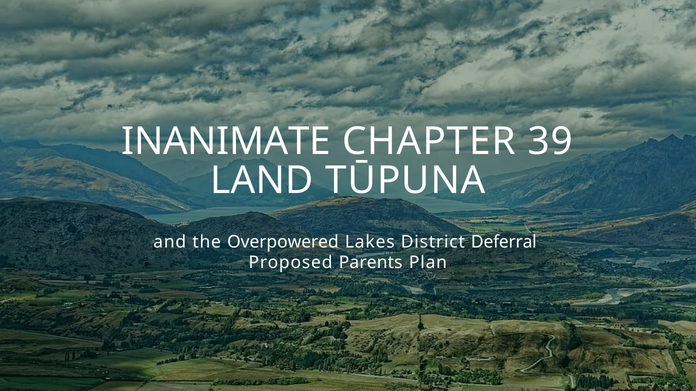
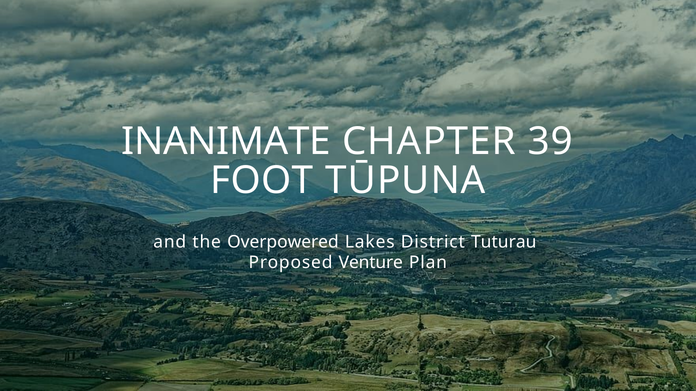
LAND: LAND -> FOOT (262, 181)
Deferral: Deferral -> Tuturau (504, 242)
Parents: Parents -> Venture (371, 263)
